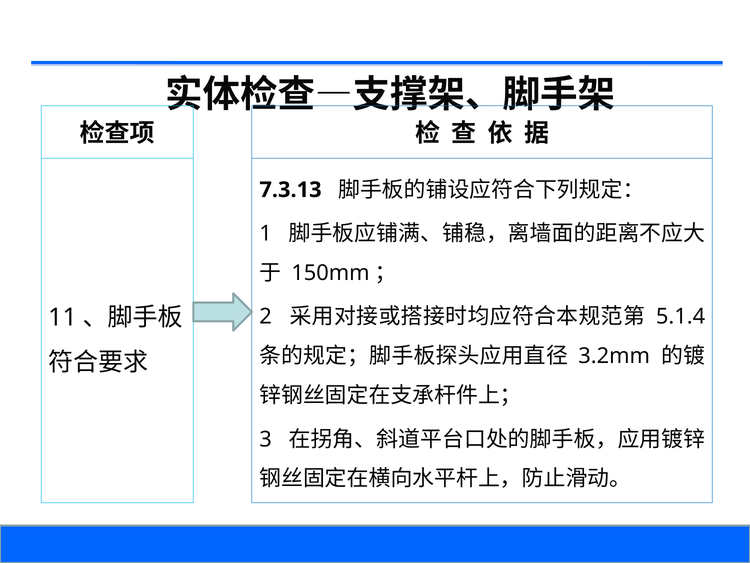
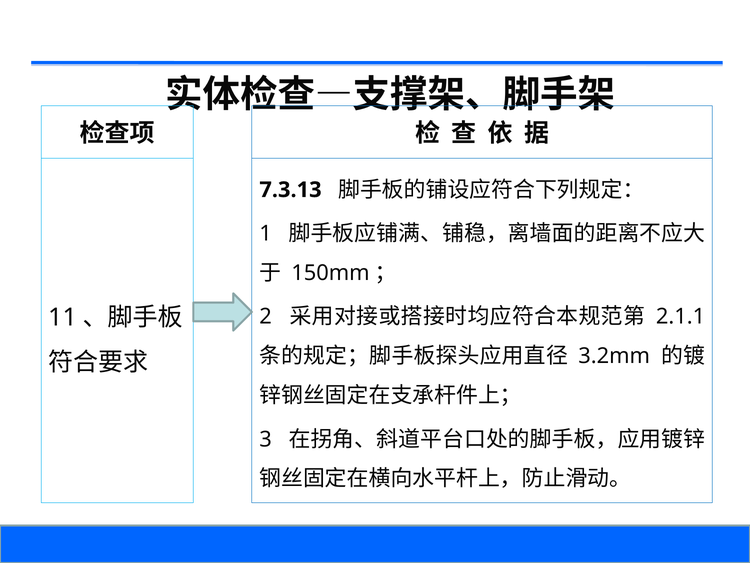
5.1.4: 5.1.4 -> 2.1.1 (681, 316)
